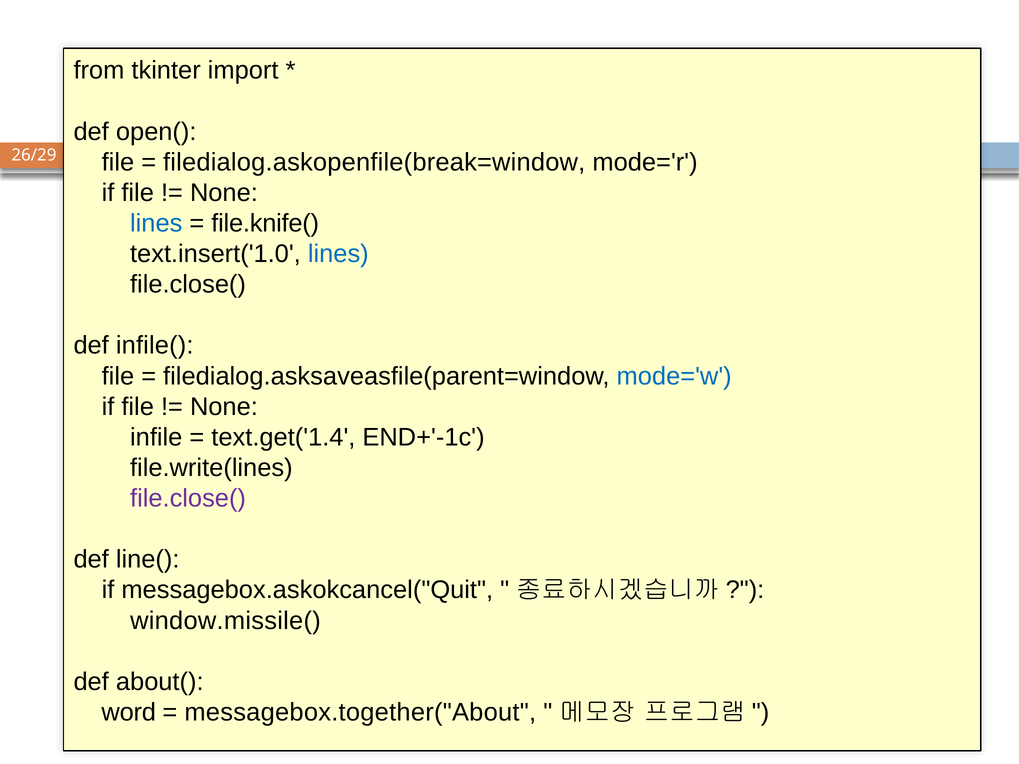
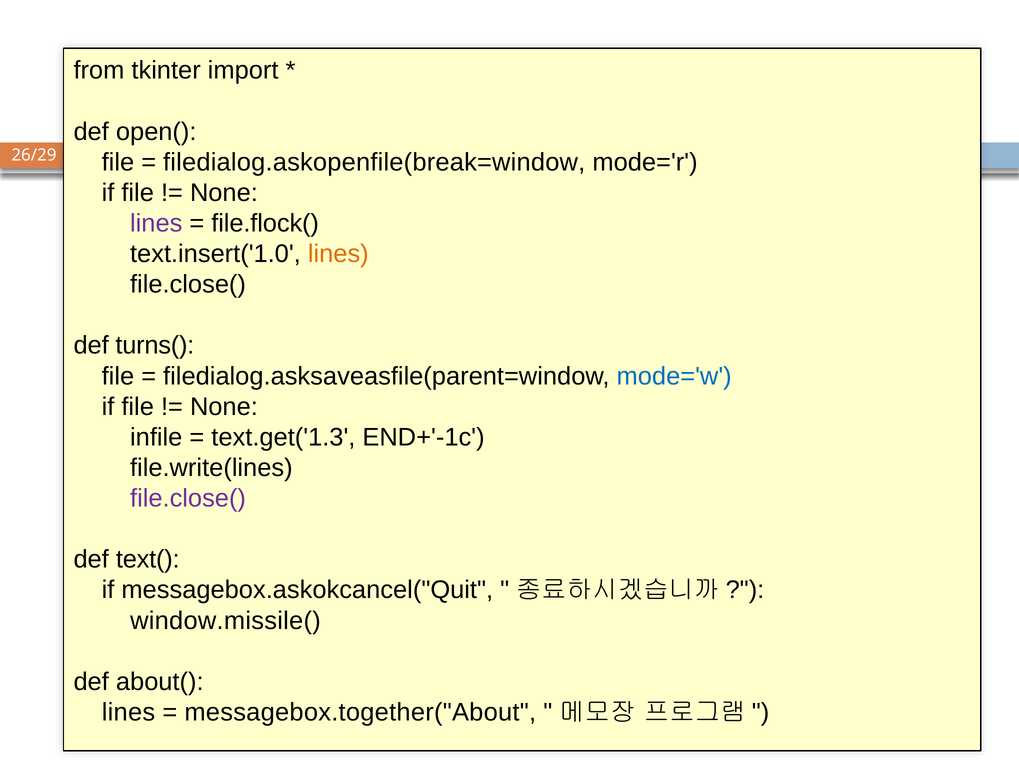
lines colour: blue -> purple (156, 223)
file.knife(: file.knife( -> file.flock( (265, 223)
lines colour: blue -> orange (338, 254)
infile(: infile( -> turns( (155, 346)
text.get('1.4: text.get('1.4 -> text.get('1.3 (283, 437)
line(: line( -> text( (148, 560)
word: word -> lines (128, 713)
